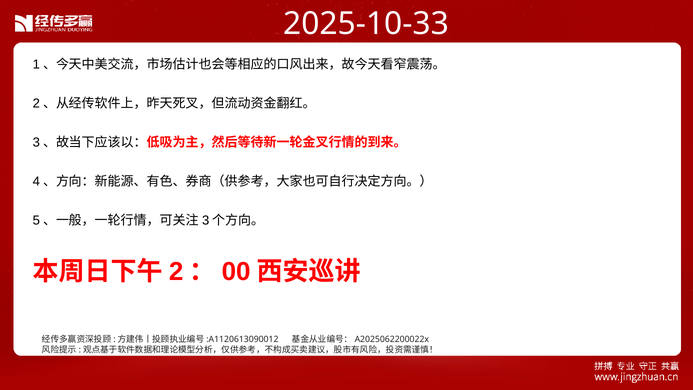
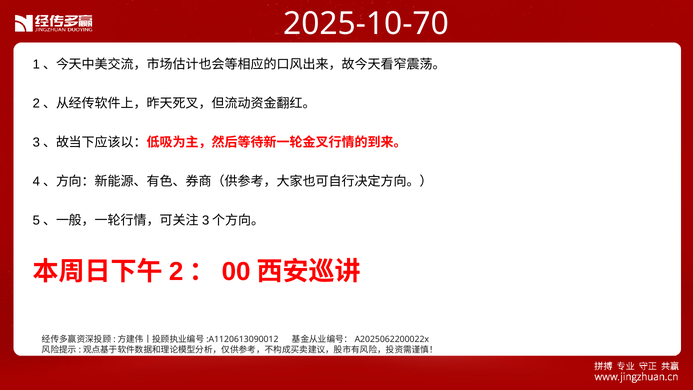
2025-10-33: 2025-10-33 -> 2025-10-70 (366, 24)
